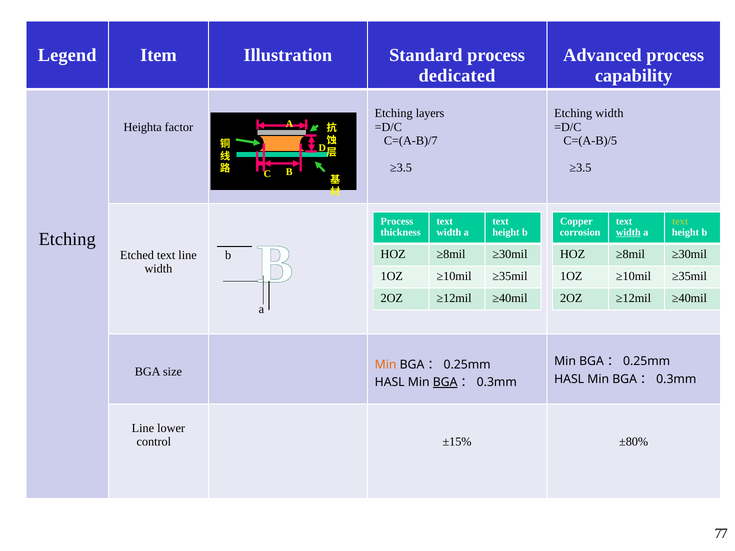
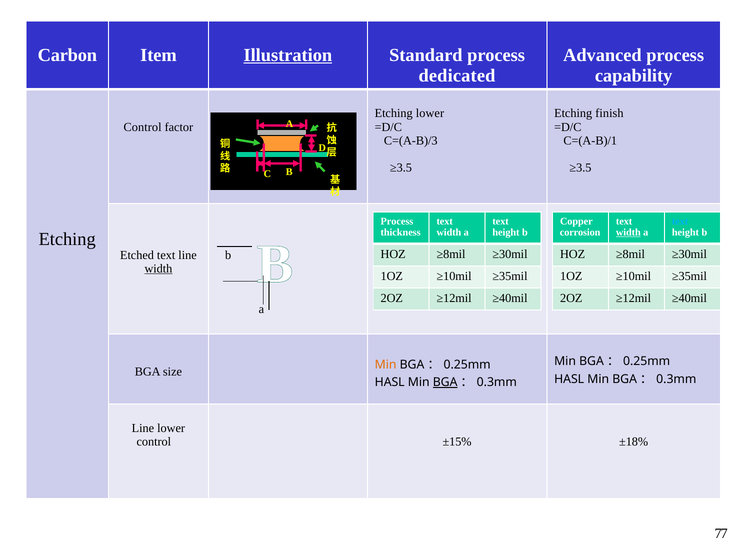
Legend: Legend -> Carbon (67, 55)
Illustration underline: none -> present (288, 55)
Etching layers: layers -> lower (430, 113)
Etching width: width -> finish (609, 113)
Heighta: Heighta -> Control (143, 127)
C=(A-B)/7: C=(A-B)/7 -> C=(A-B)/3 (411, 141)
C=(A-B)/5: C=(A-B)/5 -> C=(A-B)/1 (590, 141)
text colour: light green -> light blue (680, 221)
width underline: none -> present (158, 269)
±80%: ±80% -> ±18% (634, 442)
